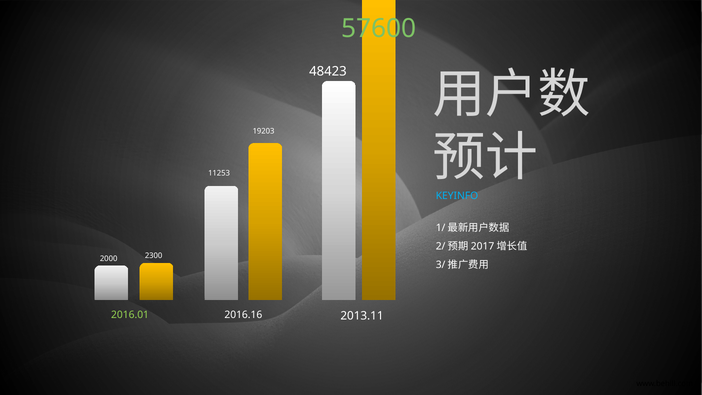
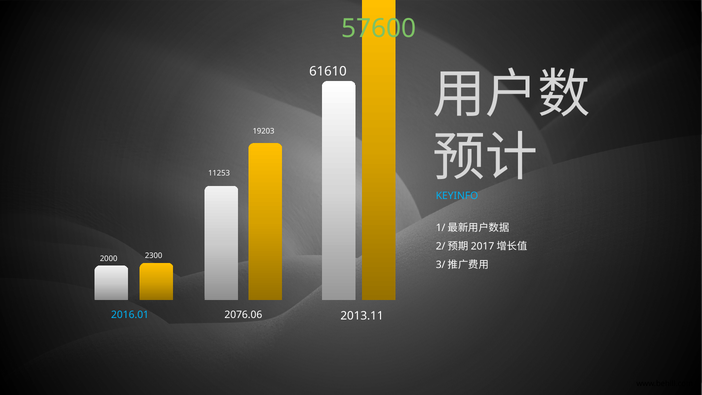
48423: 48423 -> 61610 (328, 71)
2016.01 colour: light green -> light blue (130, 315)
2016.16: 2016.16 -> 2076.06 (243, 315)
